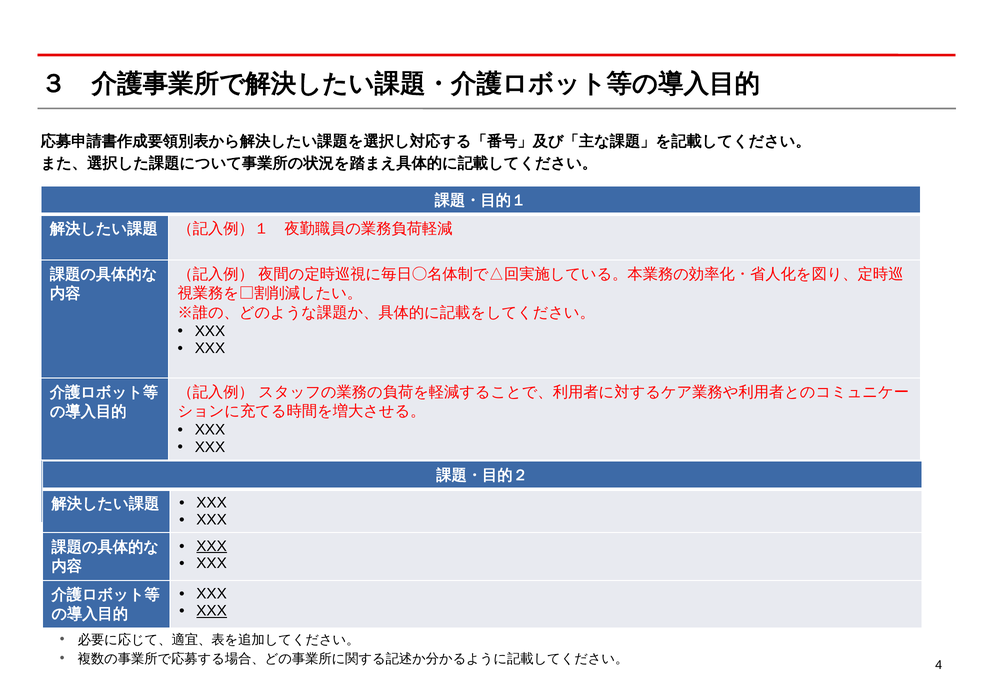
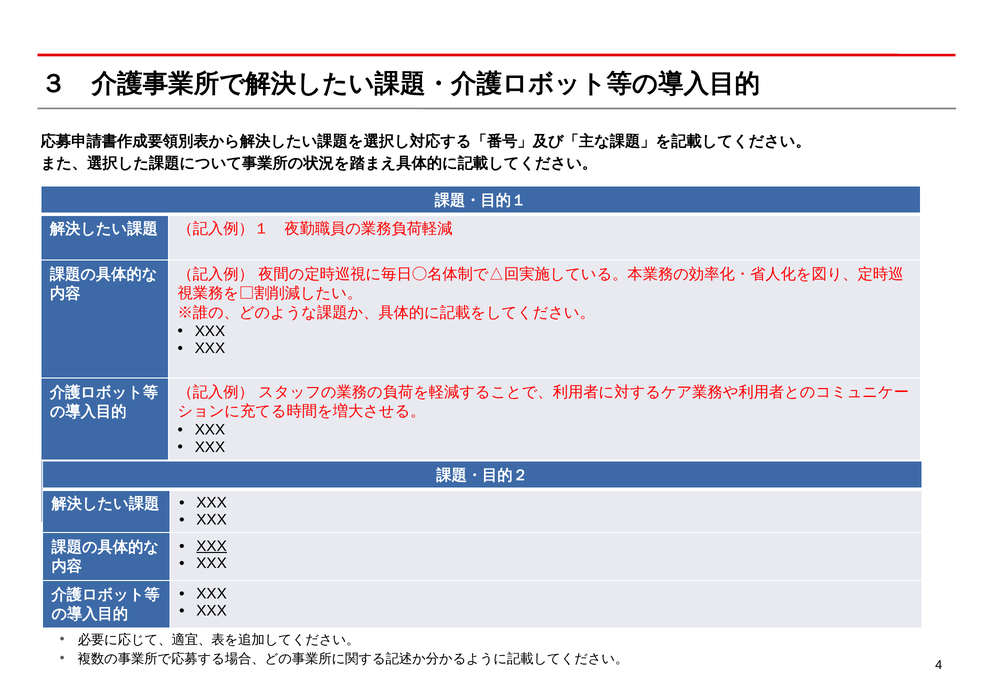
XXX underline: present -> none (212, 611)
